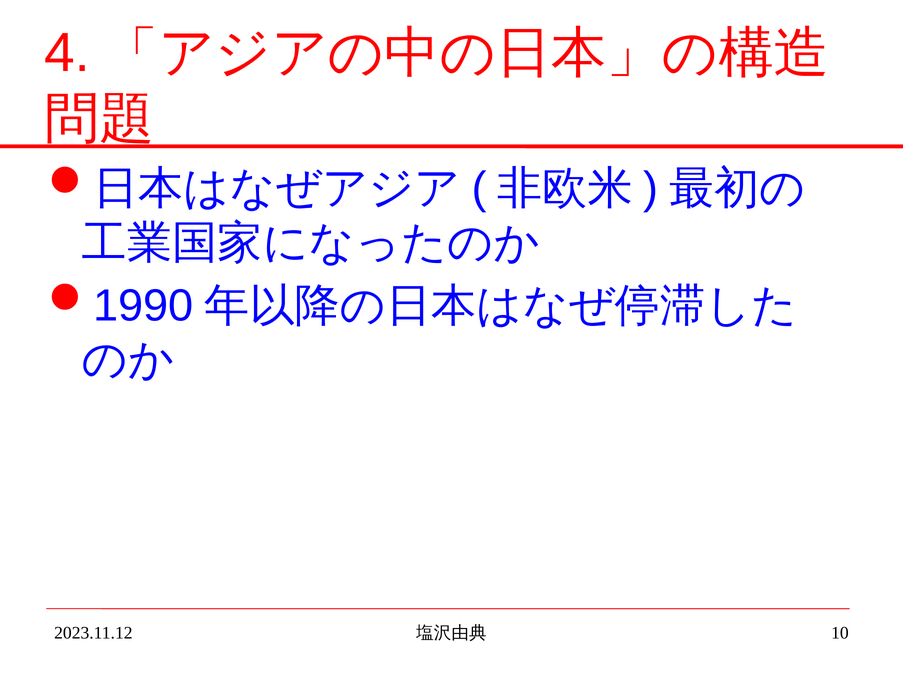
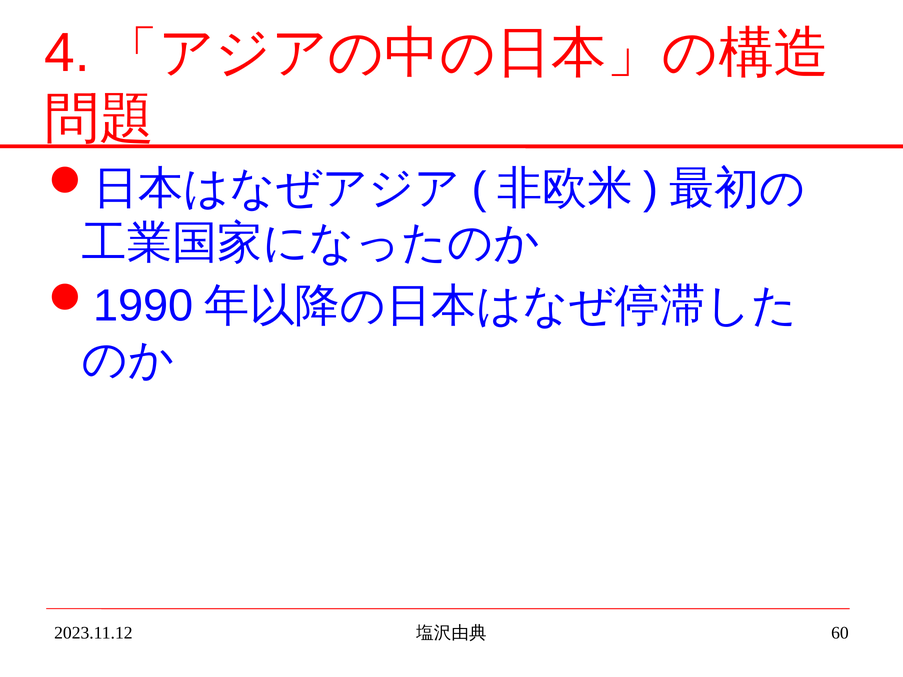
10: 10 -> 60 (840, 633)
